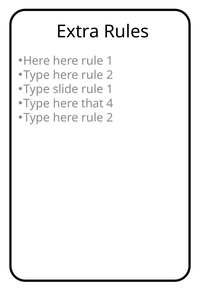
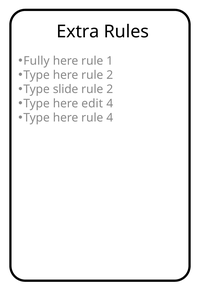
Here: Here -> Fully (37, 61)
1: 1 -> 2 (110, 89)
that: that -> edit (92, 103)
2: 2 -> 4 (110, 118)
